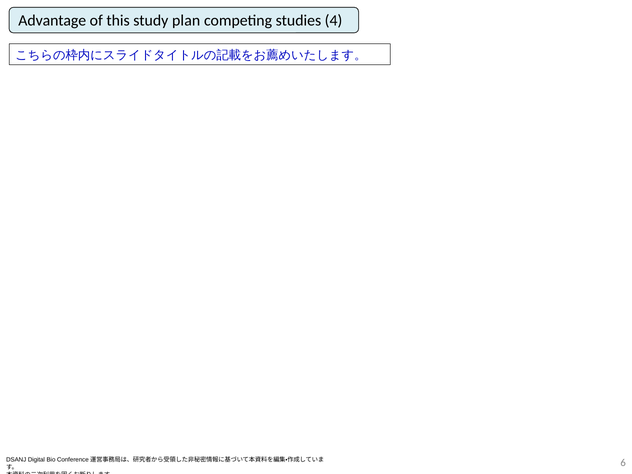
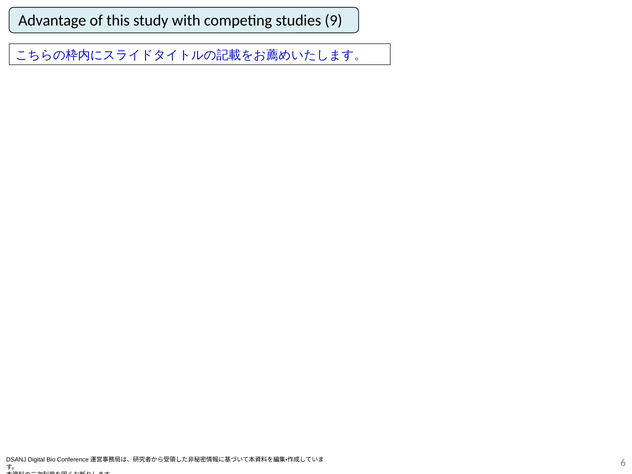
plan: plan -> with (186, 20)
4: 4 -> 9 (334, 20)
